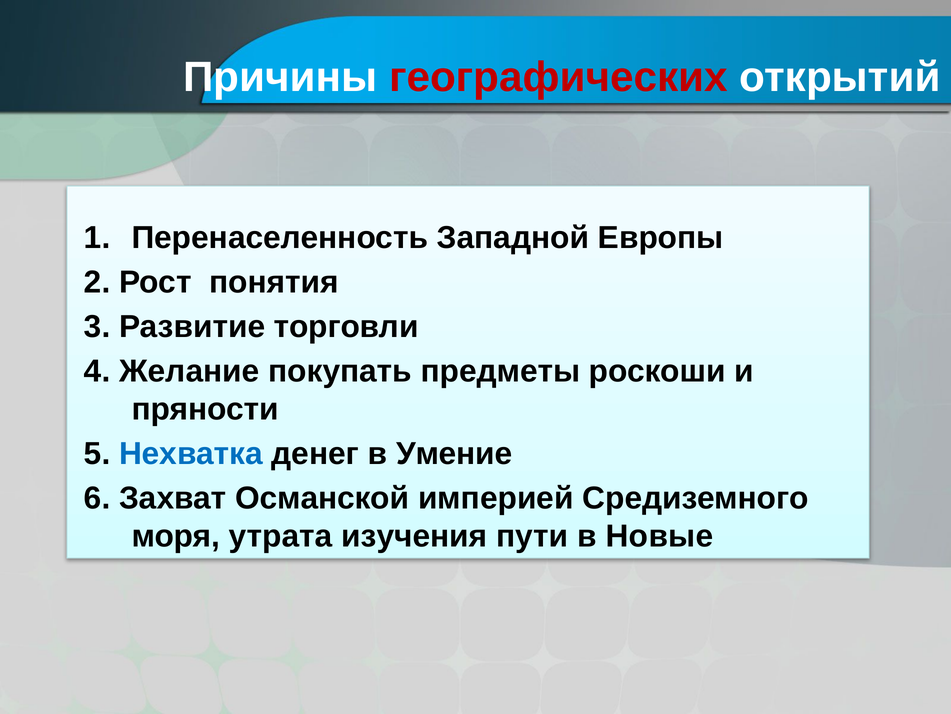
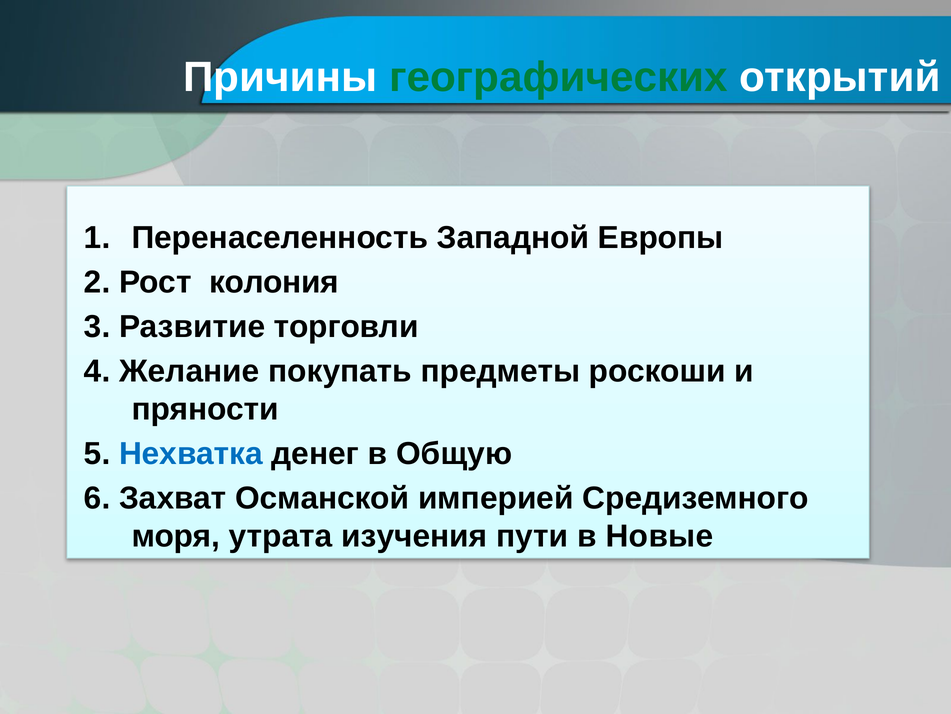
географических colour: red -> green (558, 77)
понятия: понятия -> колония (274, 282)
Умение: Умение -> Общую (454, 453)
